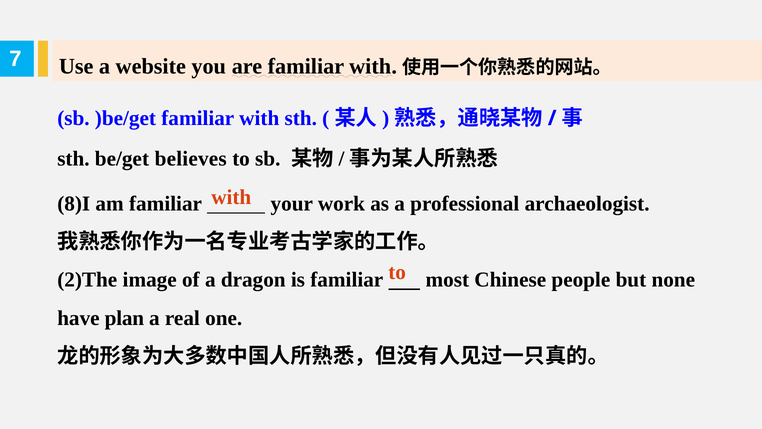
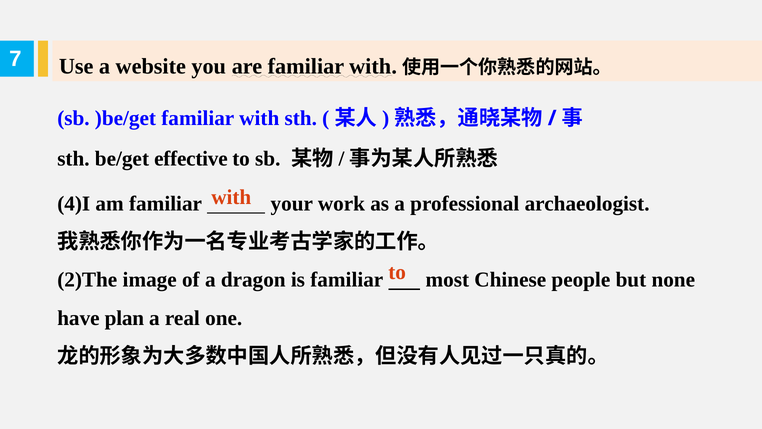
believes: believes -> effective (191, 159)
8)I: 8)I -> 4)I (74, 204)
